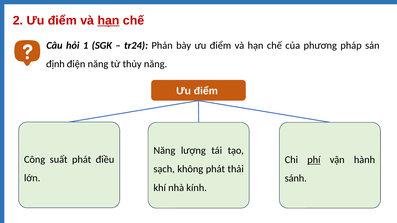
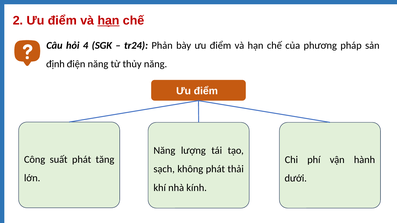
1: 1 -> 4 (86, 45)
điều: điều -> tăng (105, 160)
phí underline: present -> none (314, 160)
sánh: sánh -> dưới (296, 179)
